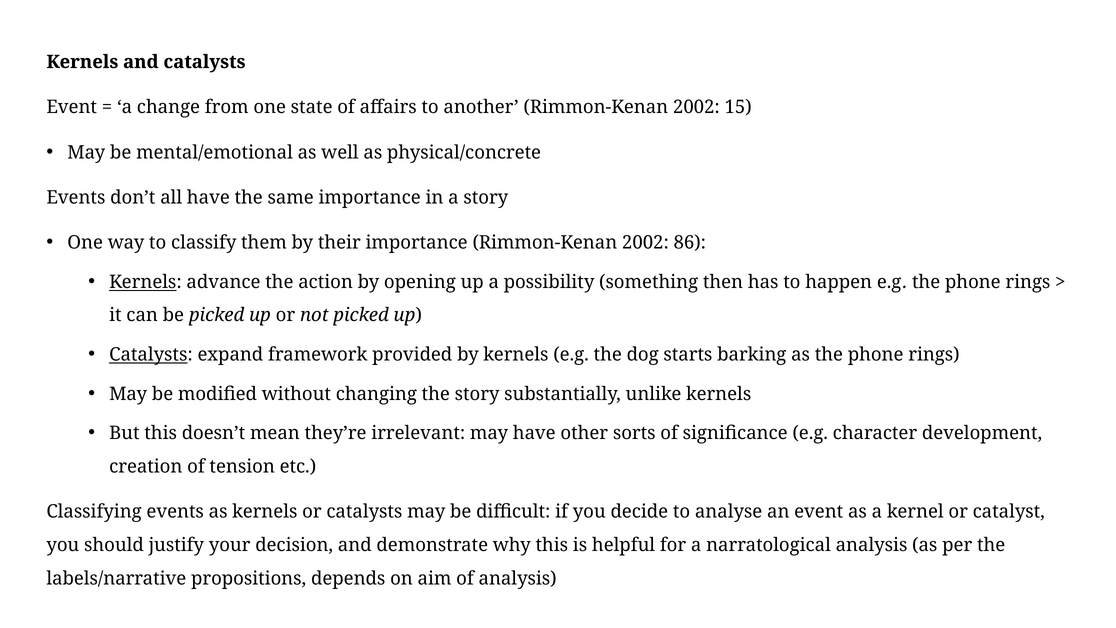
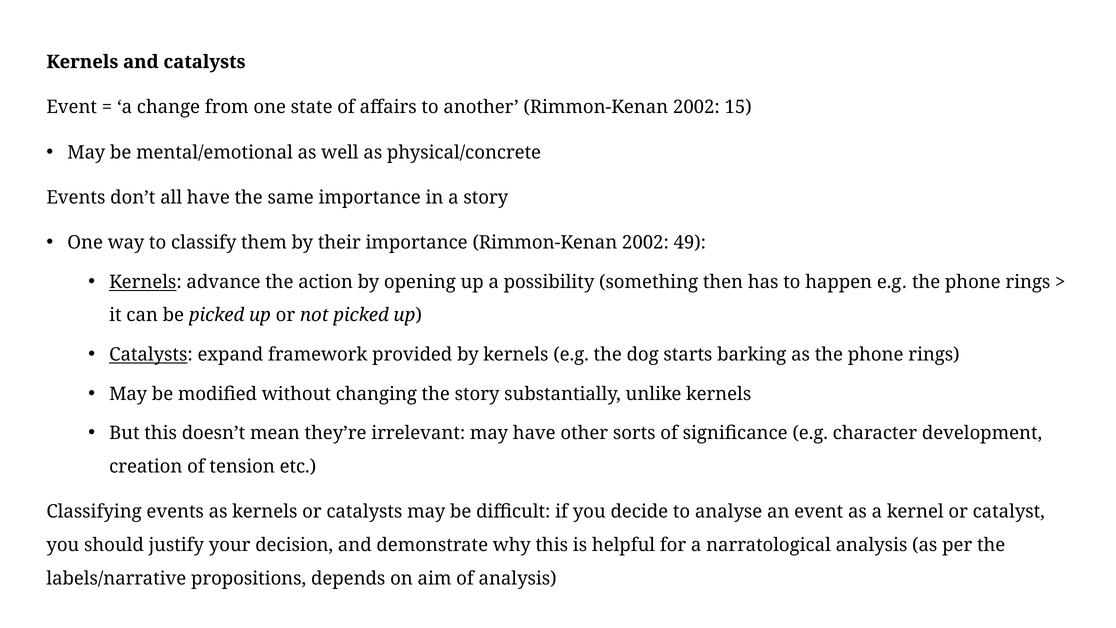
86: 86 -> 49 (690, 243)
